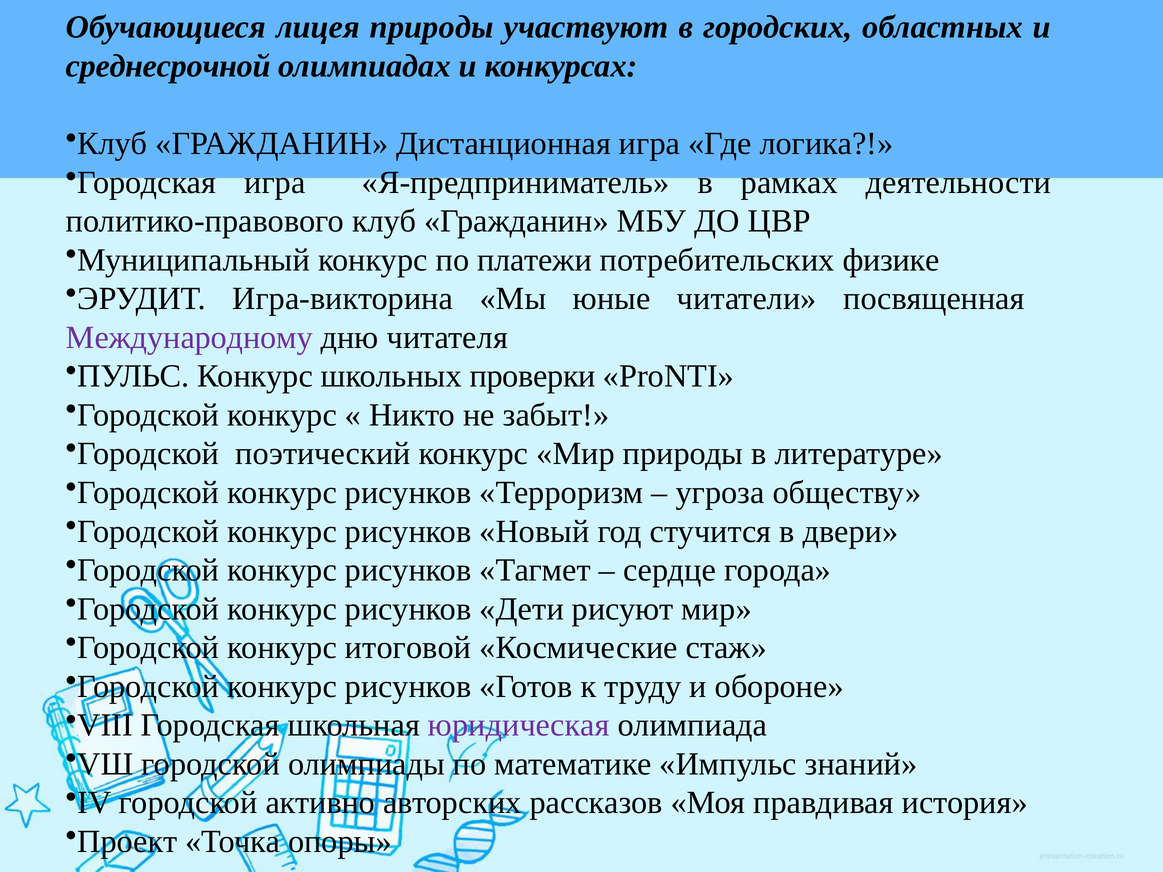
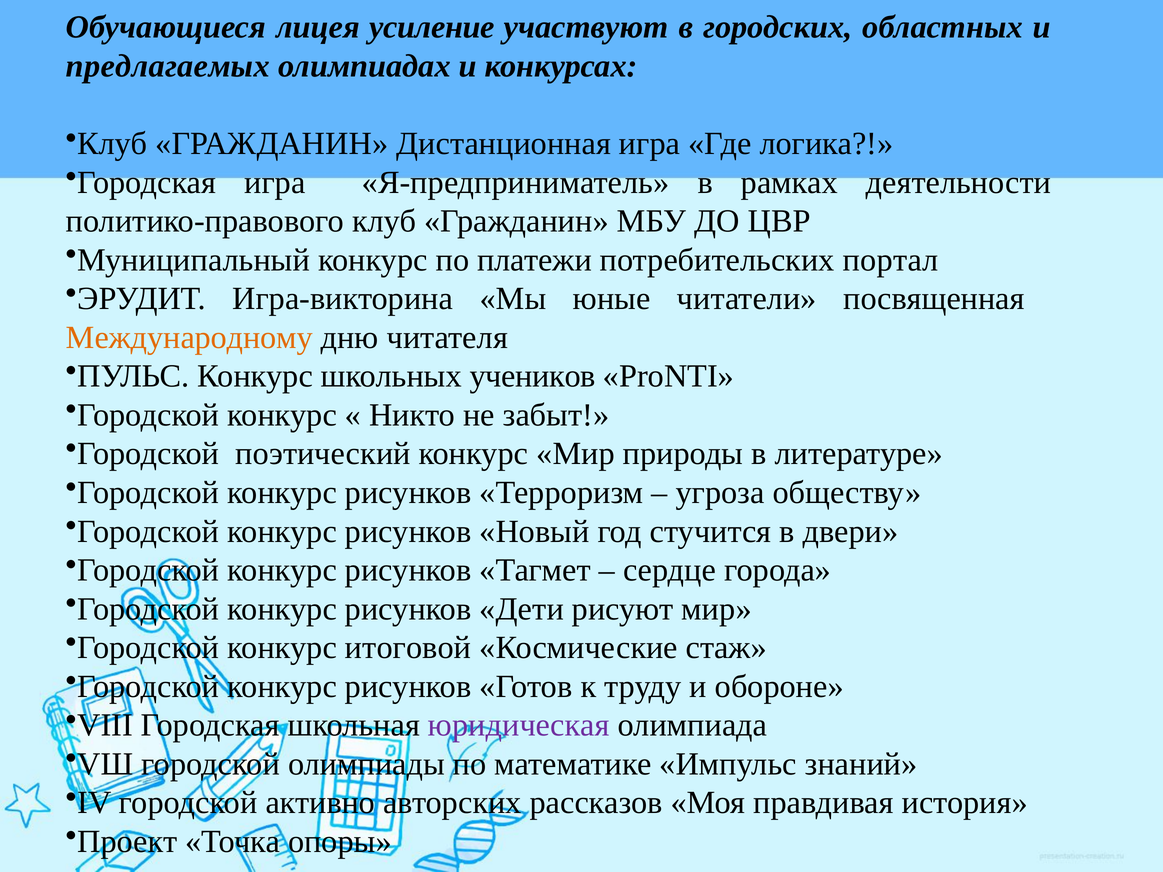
лицея природы: природы -> усиление (432, 27)
среднесрочной: среднесрочной -> предлагаемых (168, 66)
физике: физике -> портал (891, 260)
Международному colour: purple -> orange (189, 338)
проверки: проверки -> учеников (533, 376)
